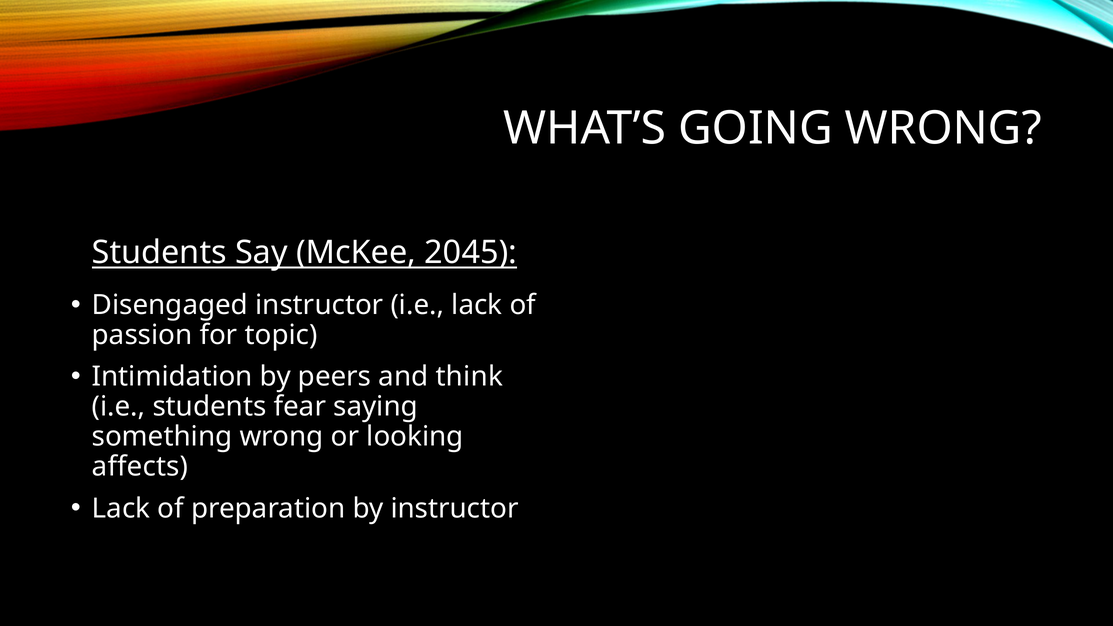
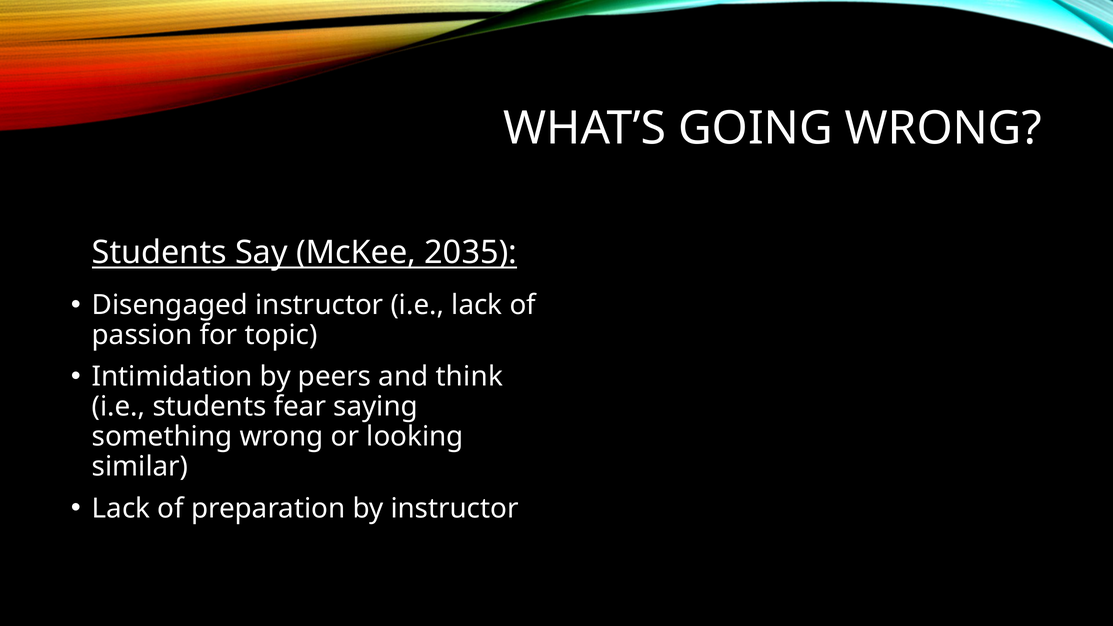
2045: 2045 -> 2035 (471, 253)
affects: affects -> similar (140, 467)
